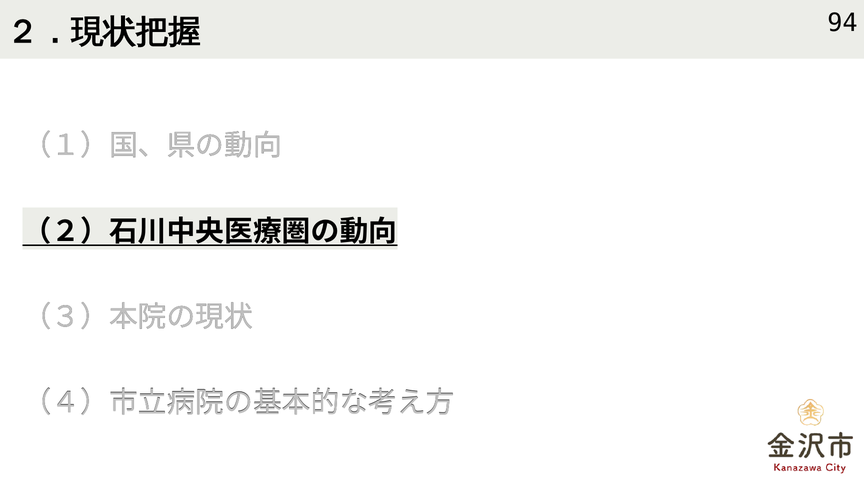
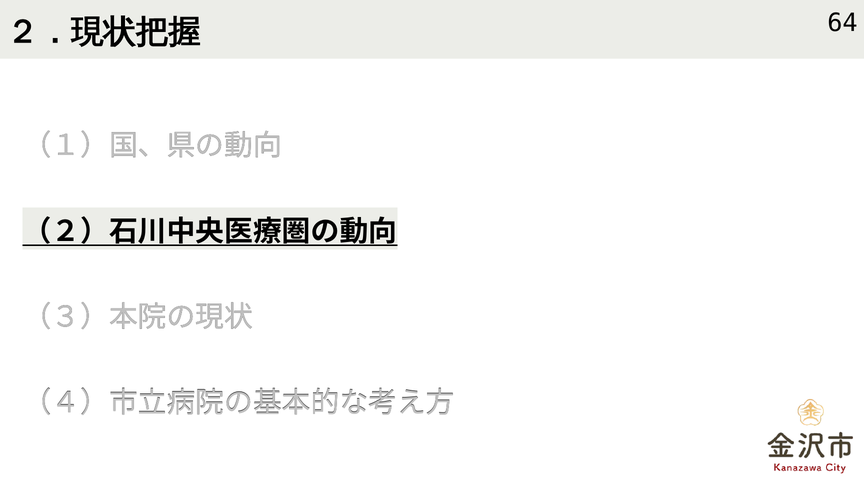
94: 94 -> 64 (842, 23)
